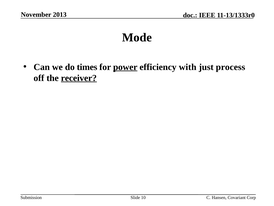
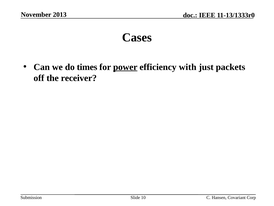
Mode: Mode -> Cases (137, 37)
process: process -> packets (231, 67)
receiver underline: present -> none (79, 78)
